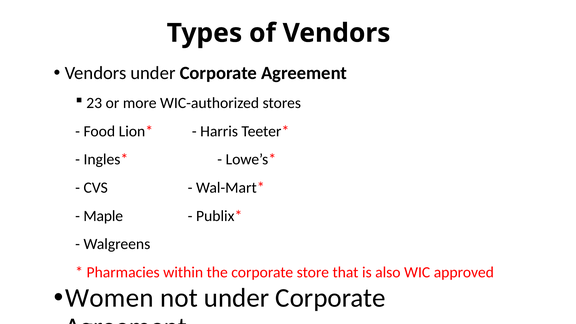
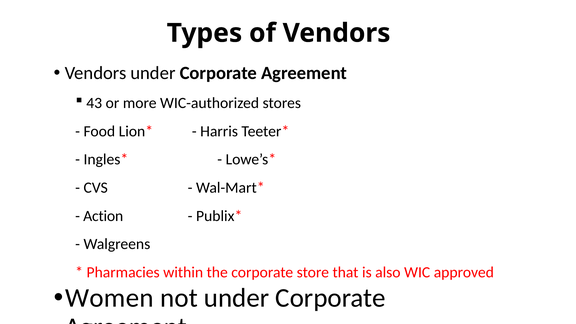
23: 23 -> 43 (94, 103)
Maple: Maple -> Action (103, 216)
